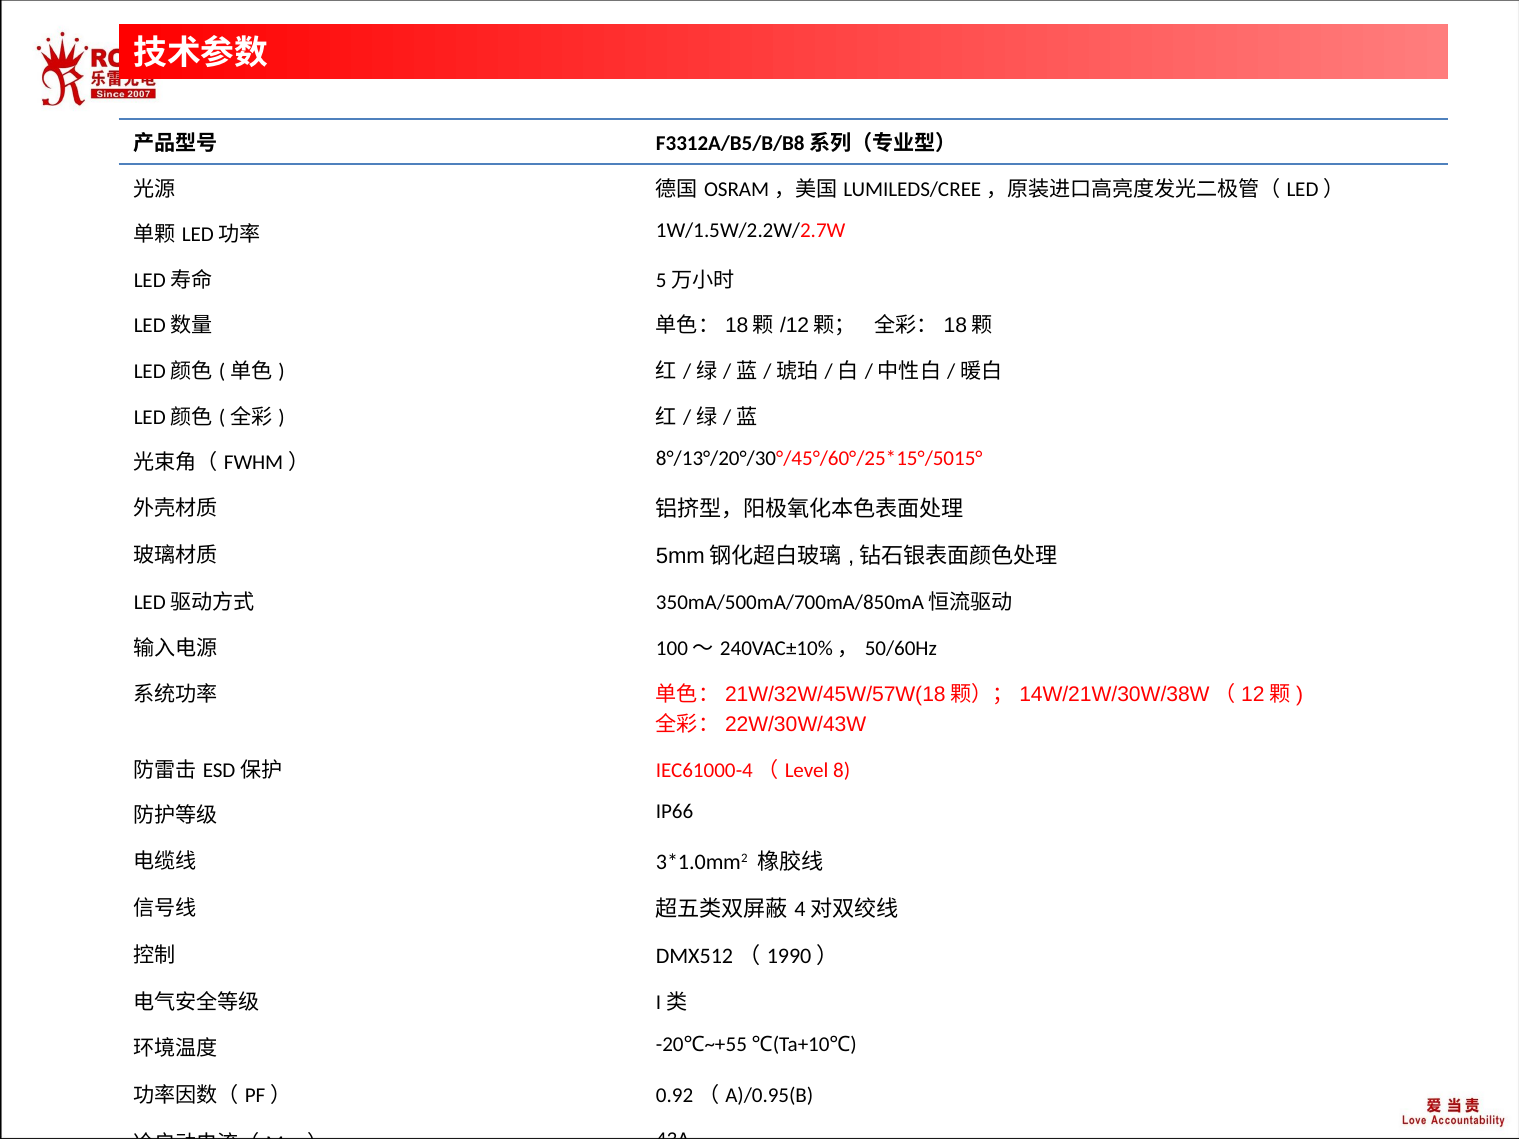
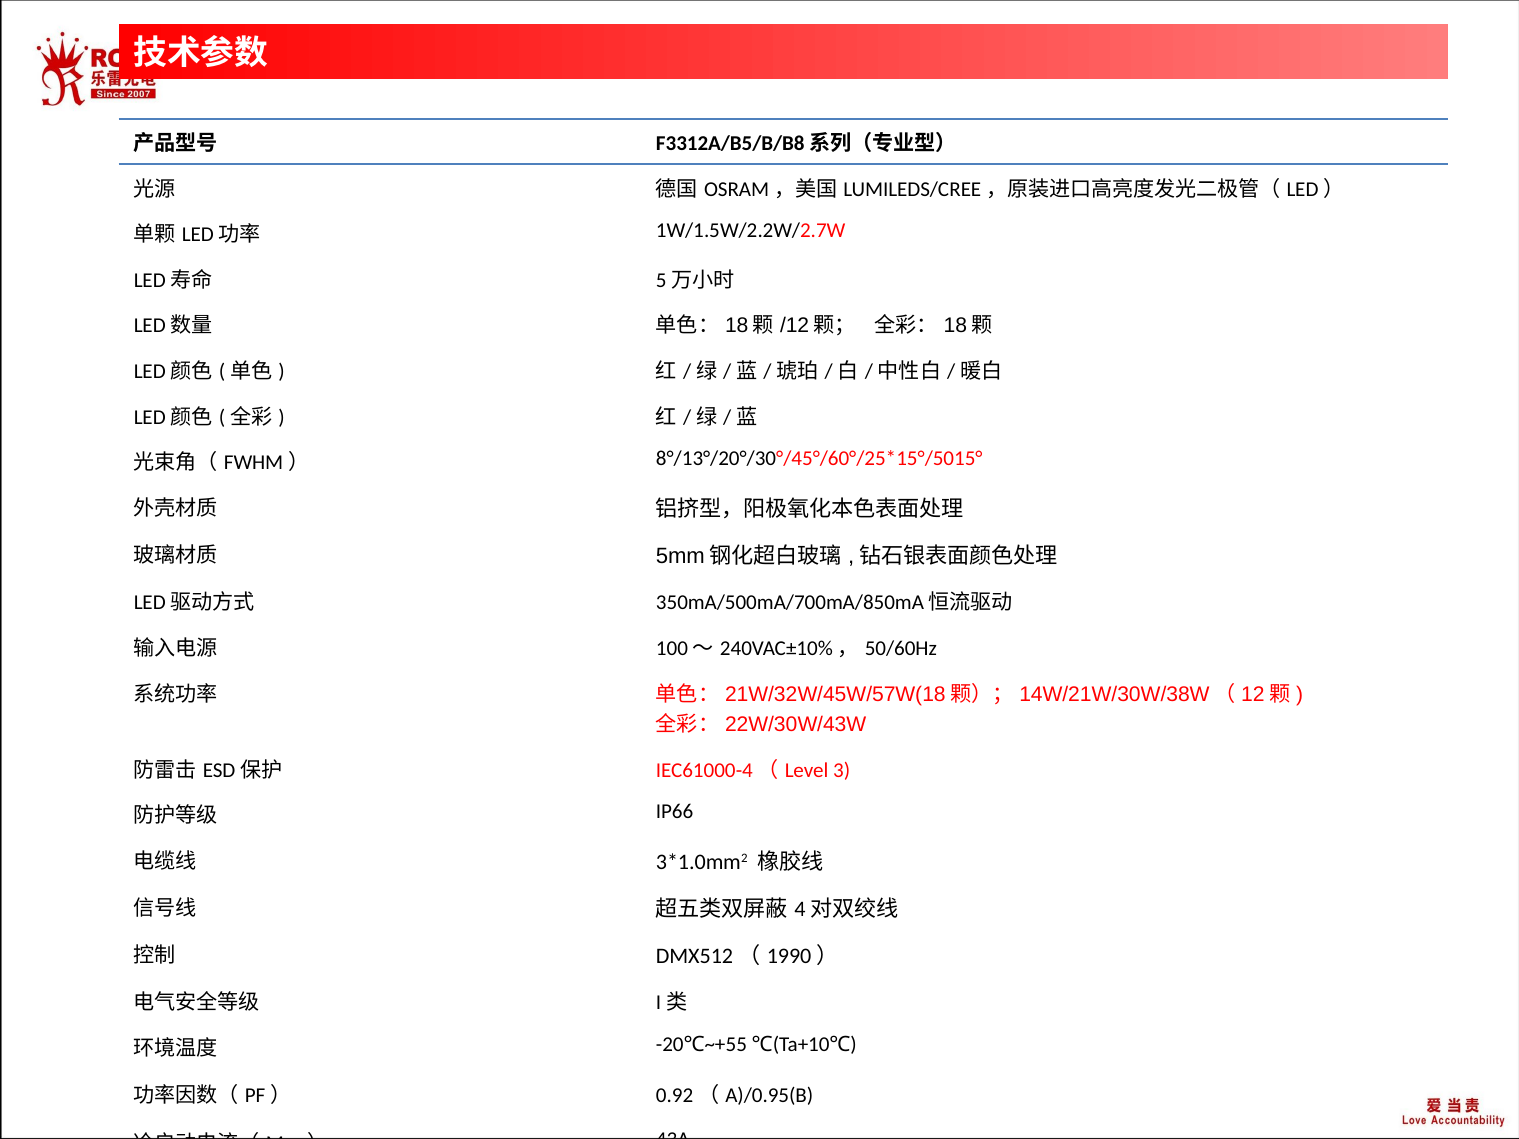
8: 8 -> 3 (842, 770)
